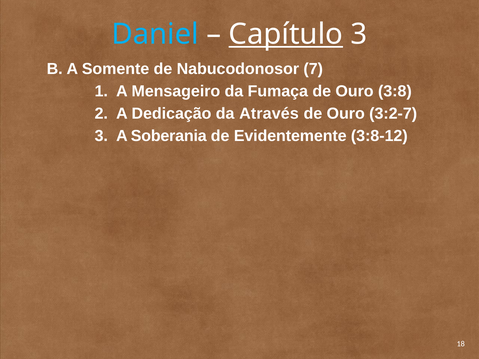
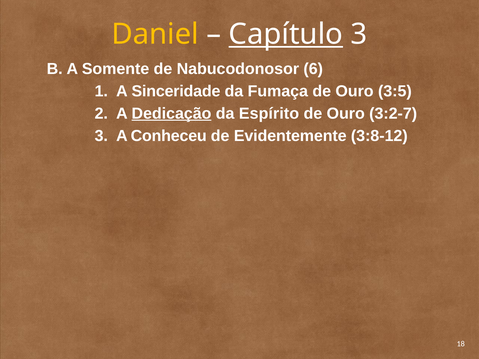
Daniel colour: light blue -> yellow (155, 34)
7: 7 -> 6 (313, 69)
Mensageiro: Mensageiro -> Sinceridade (176, 91)
3:8: 3:8 -> 3:5 (395, 91)
Dedicação underline: none -> present (171, 113)
Através: Através -> Espírito (269, 113)
Soberania: Soberania -> Conheceu (169, 136)
